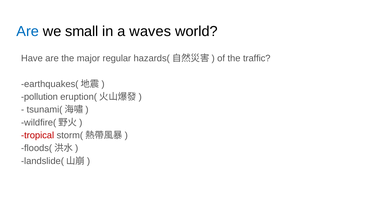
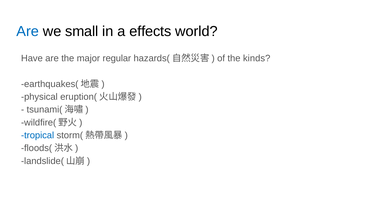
waves: waves -> effects (150, 32)
traffic: traffic -> kinds (257, 59)
pollution: pollution -> physical (39, 97)
tropical colour: red -> blue (38, 135)
